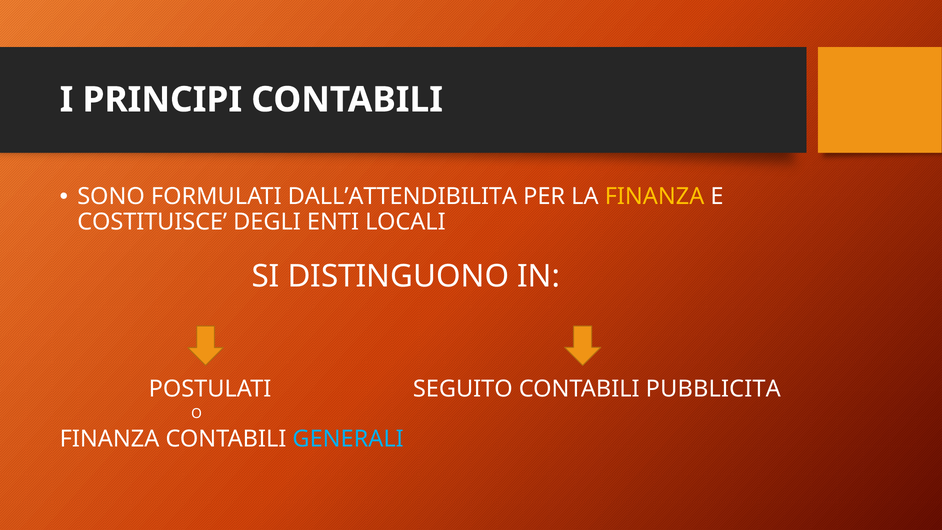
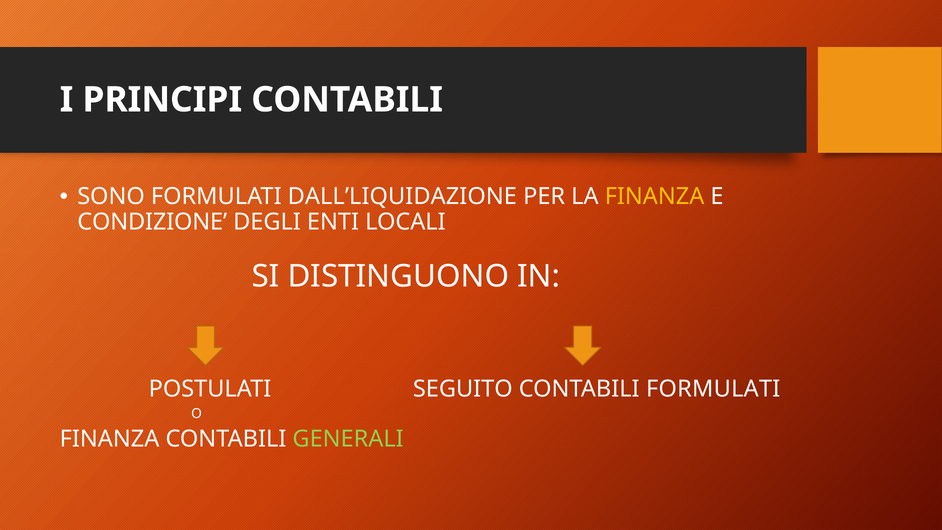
DALL’ATTENDIBILITA: DALL’ATTENDIBILITA -> DALL’LIQUIDAZIONE (402, 197)
COSTITUISCE: COSTITUISCE -> CONDIZIONE (152, 222)
CONTABILI PUBBLICITA: PUBBLICITA -> FORMULATI (713, 389)
GENERALI colour: light blue -> light green (348, 439)
